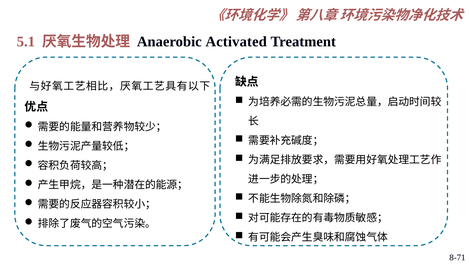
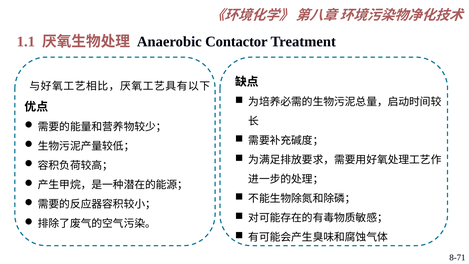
5.1: 5.1 -> 1.1 (26, 41)
Activated: Activated -> Contactor (236, 41)
